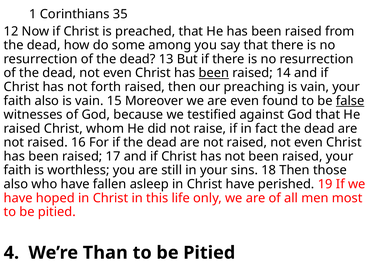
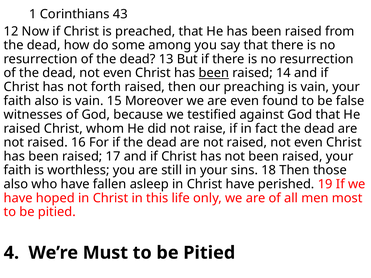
35: 35 -> 43 (120, 14)
false underline: present -> none (350, 101)
Than: Than -> Must (105, 253)
